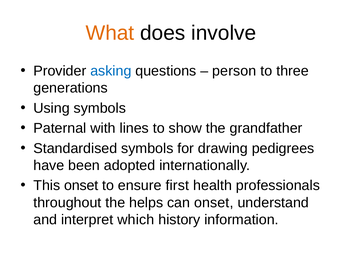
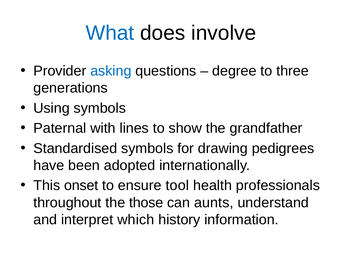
What colour: orange -> blue (110, 33)
person: person -> degree (234, 71)
first: first -> tool (177, 186)
helps: helps -> those (146, 203)
can onset: onset -> aunts (214, 203)
